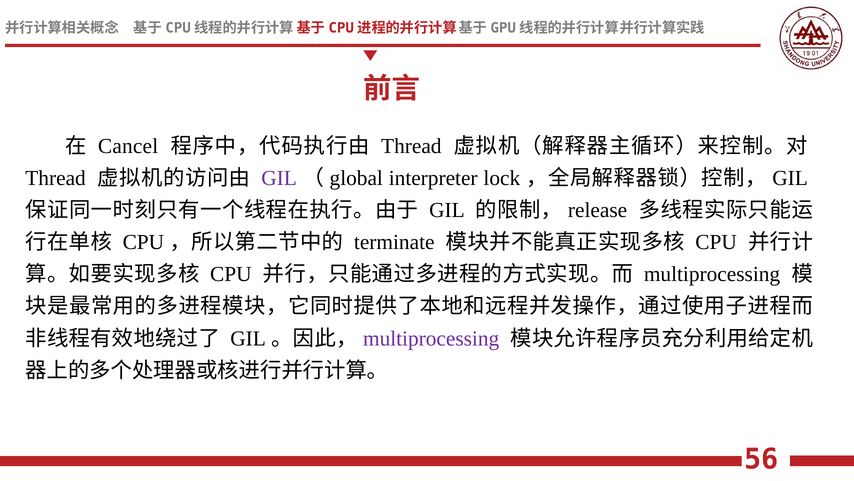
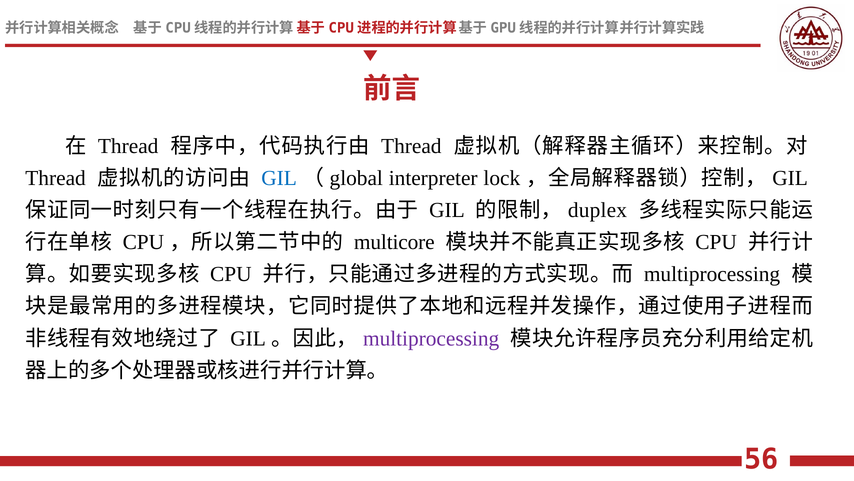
Cancel: Cancel -> Thread (128, 146)
GIL colour: purple -> blue (279, 178)
release: release -> duplex (597, 210)
terminate: terminate -> multicore (394, 242)
